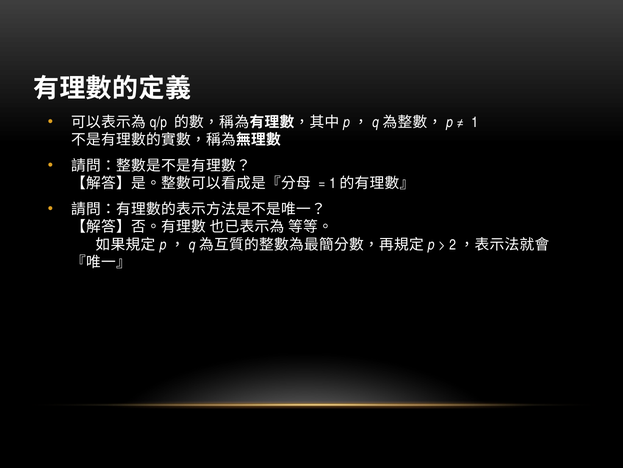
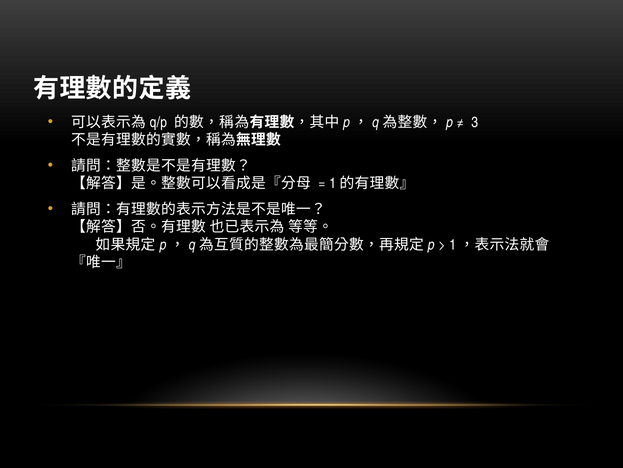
1: 1 -> 3 (475, 122)
2: 2 -> 1 (453, 244)
